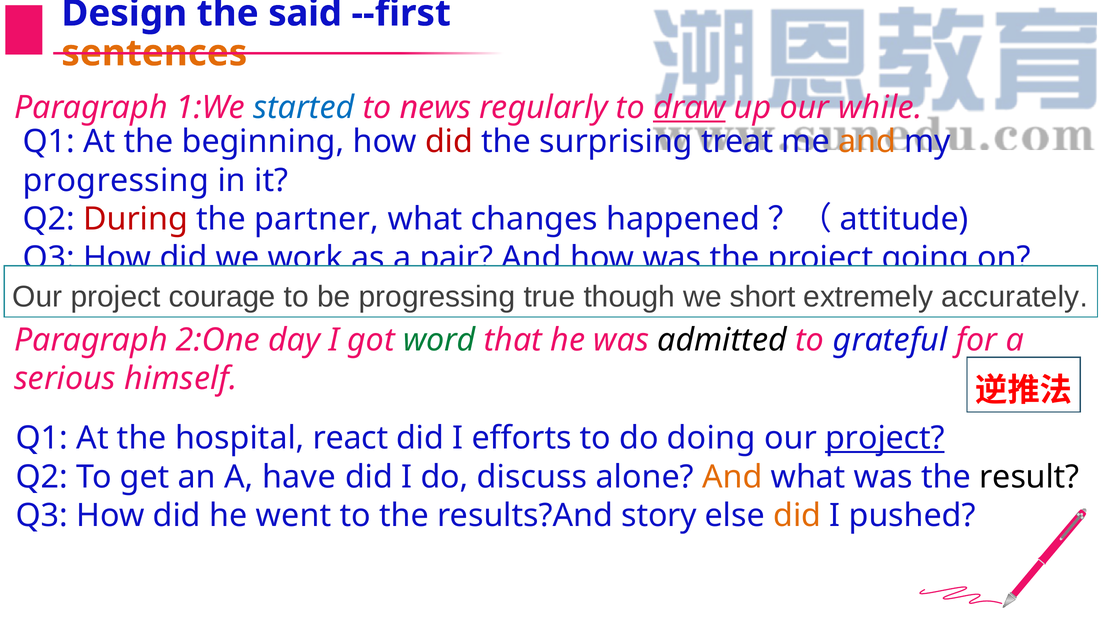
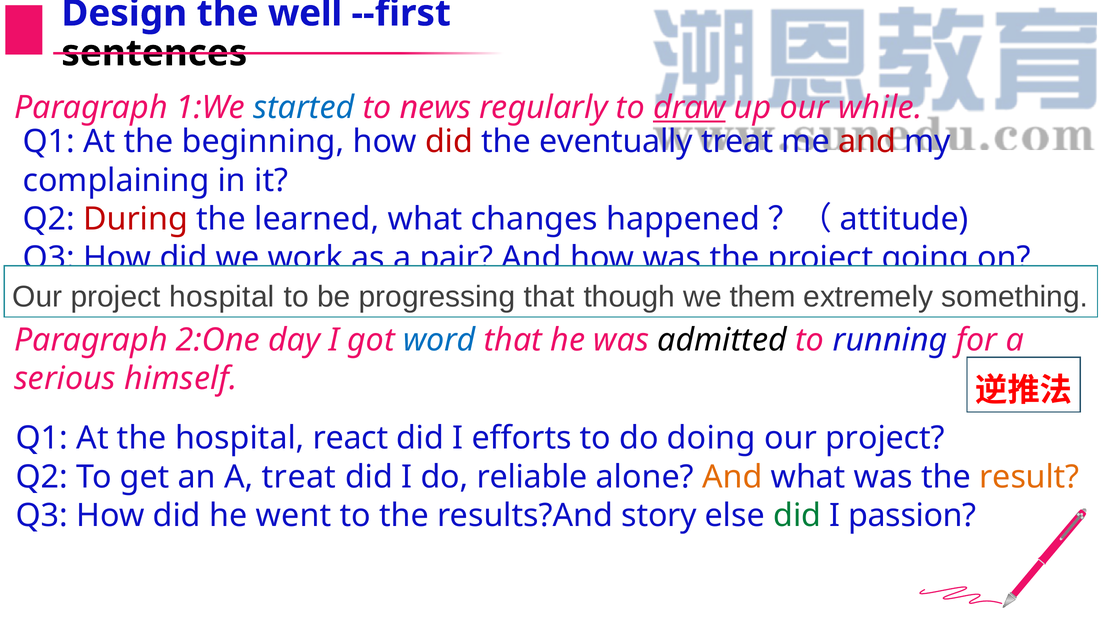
said: said -> well (305, 13)
sentences colour: orange -> black (154, 53)
surprising: surprising -> eventually (616, 142)
and colour: orange -> red (867, 142)
progressing: progressing -> complaining (116, 180)
partner: partner -> learned (317, 219)
project courage: courage -> hospital (222, 297)
progressing true: true -> that (549, 297)
short: short -> them (763, 297)
accurately: accurately -> something (1015, 297)
word colour: green -> blue (439, 340)
grateful: grateful -> running (890, 340)
project underline: present -> none (885, 438)
A have: have -> treat (299, 477)
discuss: discuss -> reliable (532, 477)
result colour: black -> orange (1029, 477)
did colour: orange -> green (797, 516)
pushed: pushed -> passion (912, 516)
